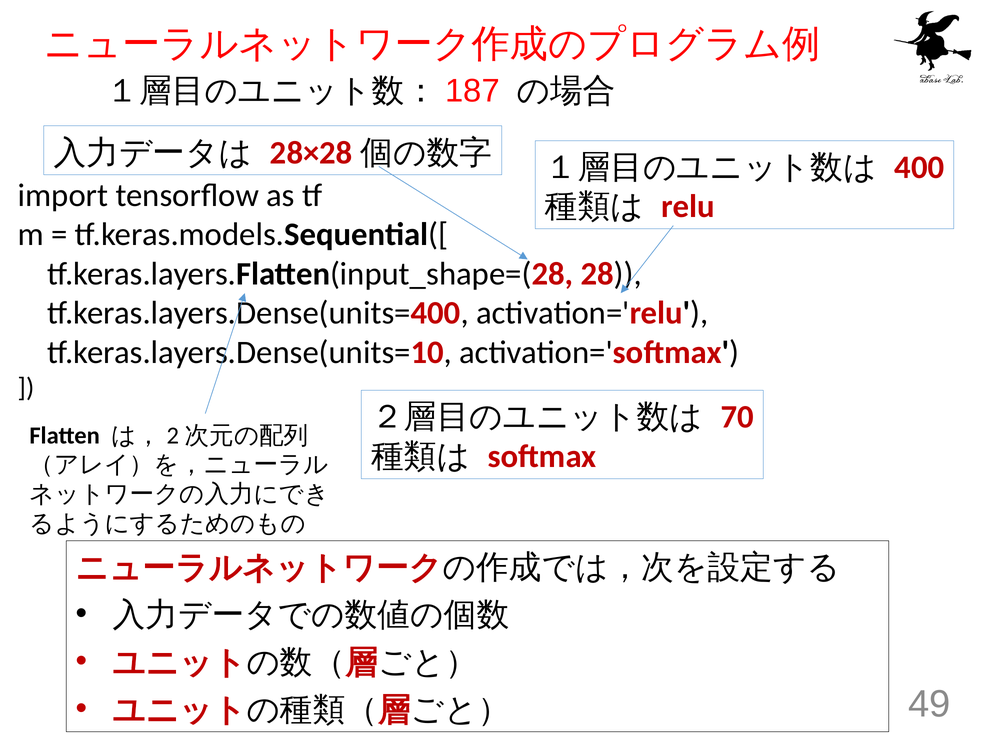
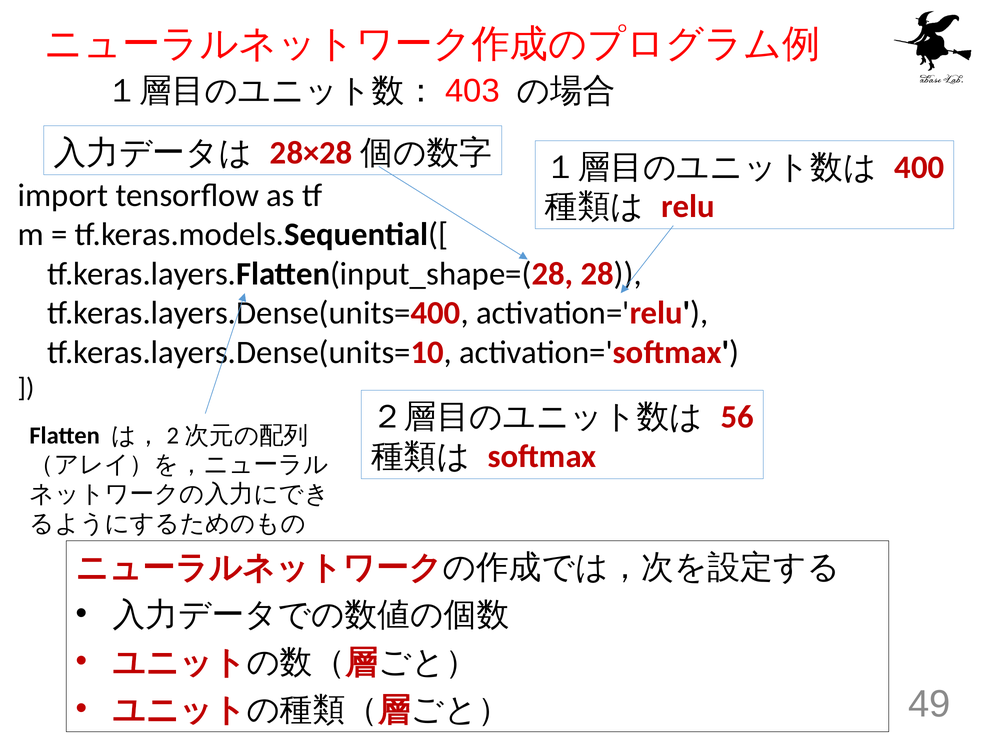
187: 187 -> 403 (473, 91)
70: 70 -> 56 (737, 417)
